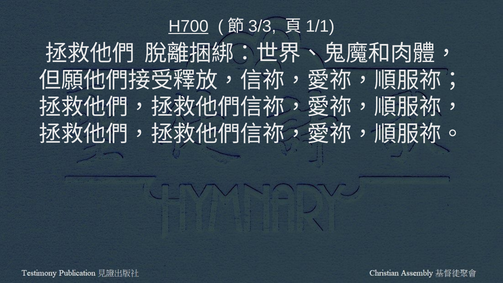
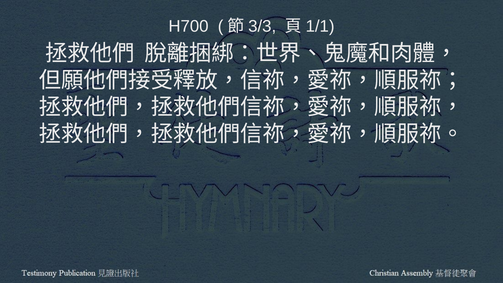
H700 underline: present -> none (188, 26)
